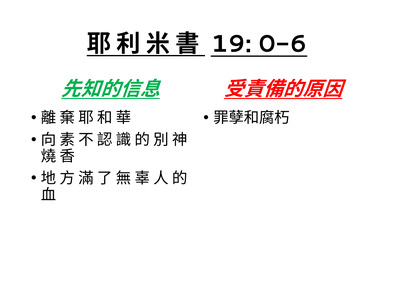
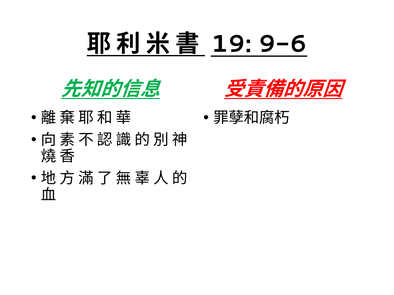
0-6: 0-6 -> 9-6 (283, 44)
